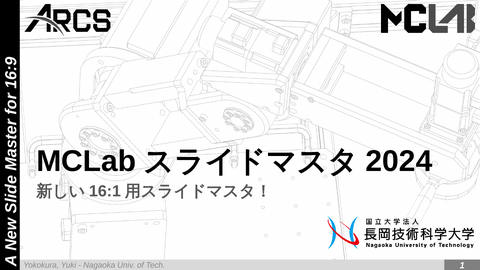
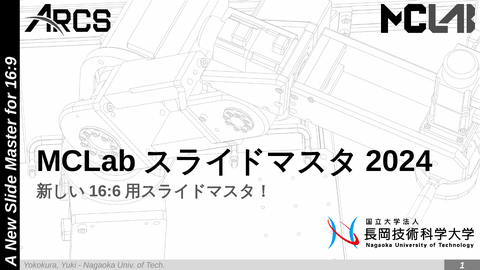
16:1: 16:1 -> 16:6 (105, 191)
